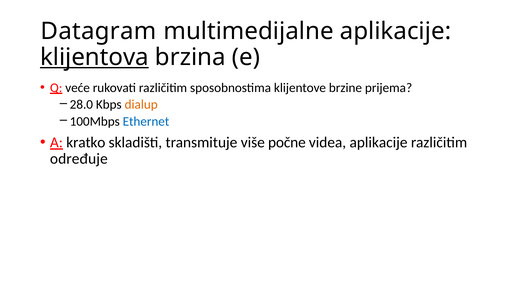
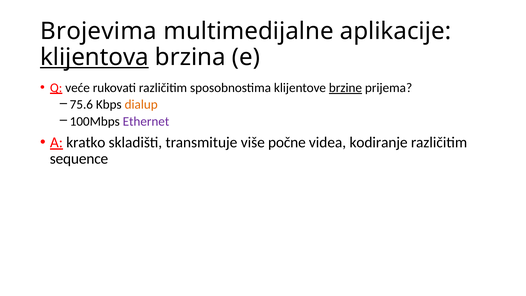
Datagram: Datagram -> Brojevima (98, 31)
brzine underline: none -> present (345, 88)
28.0: 28.0 -> 75.6 (81, 105)
Ethernet colour: blue -> purple (146, 121)
videa aplikacije: aplikacije -> kodiranje (379, 142)
određuje: određuje -> sequence (79, 159)
